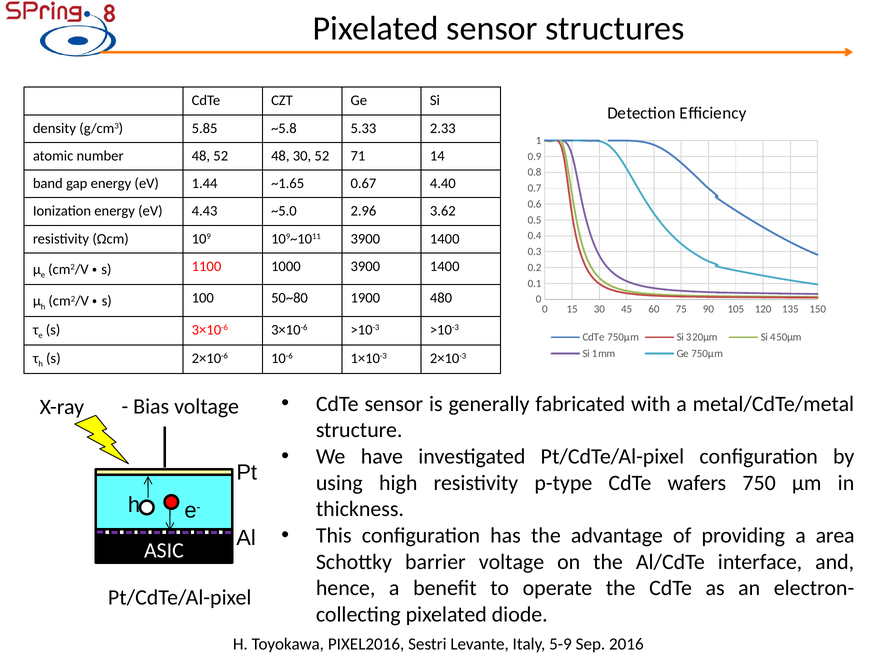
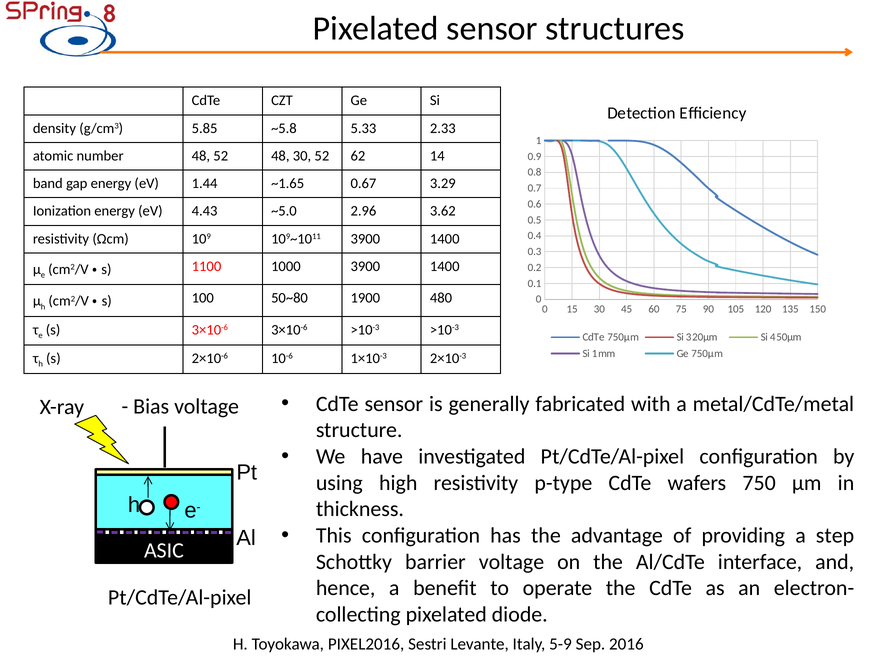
71: 71 -> 62 (358, 156)
4.40: 4.40 -> 3.29 (443, 183)
area: area -> step (835, 535)
